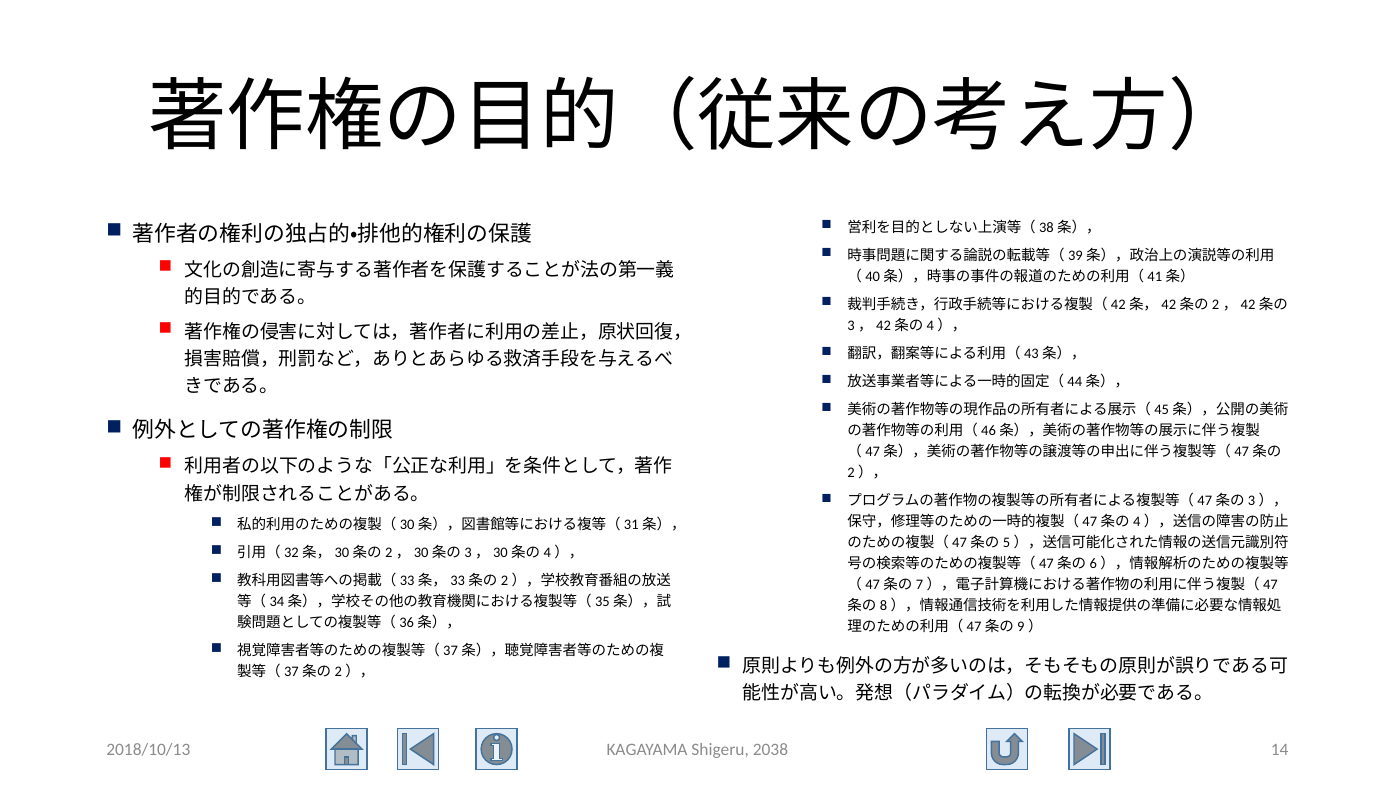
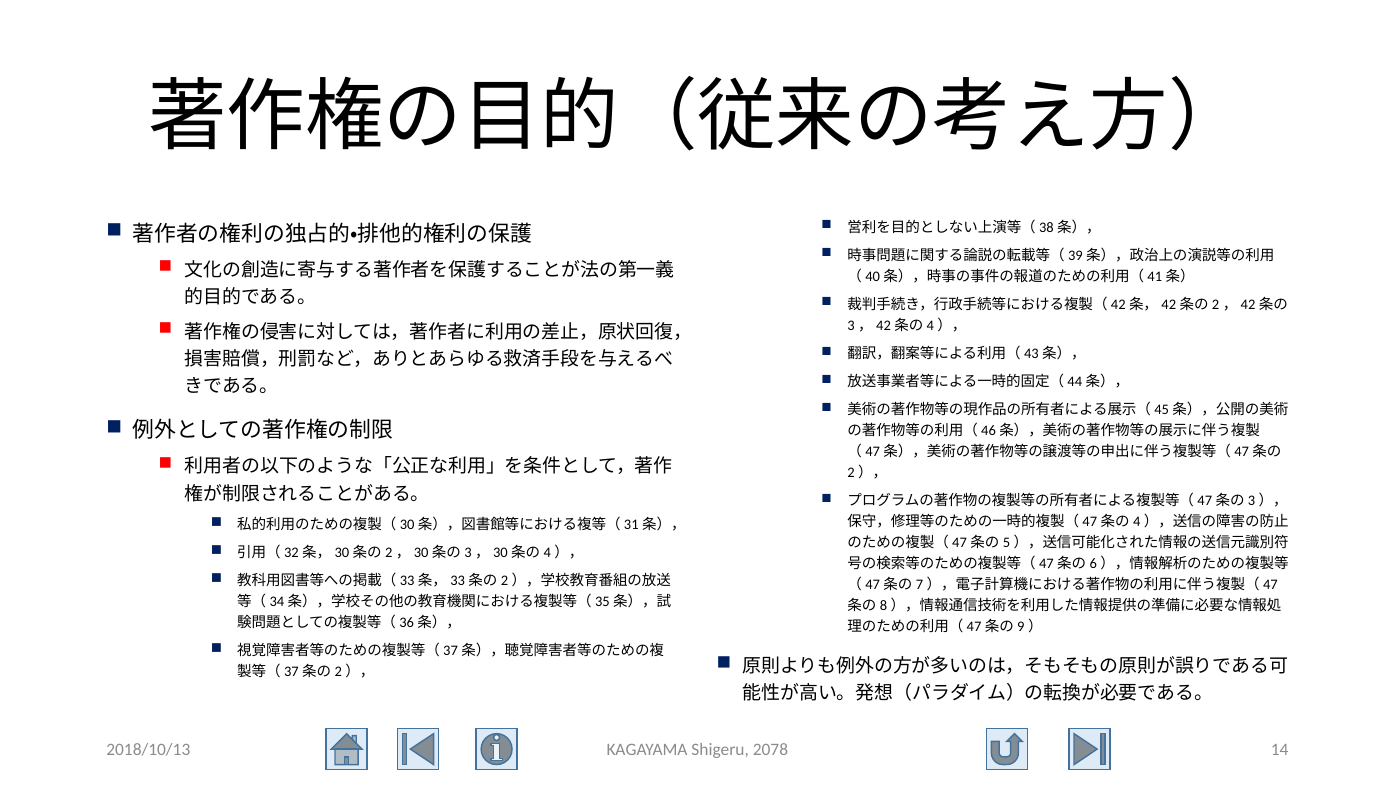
2038: 2038 -> 2078 (770, 749)
